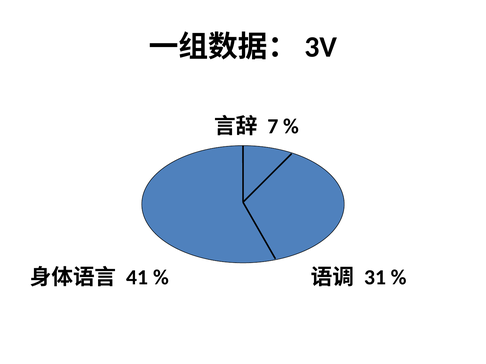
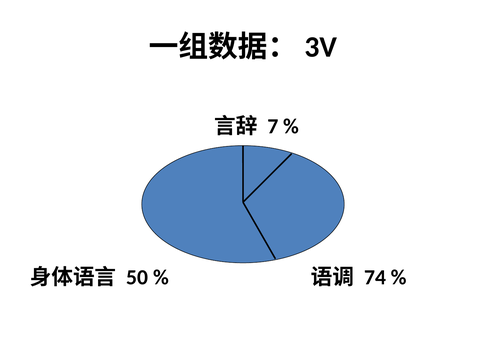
41: 41 -> 50 (137, 278)
31: 31 -> 74 (375, 278)
